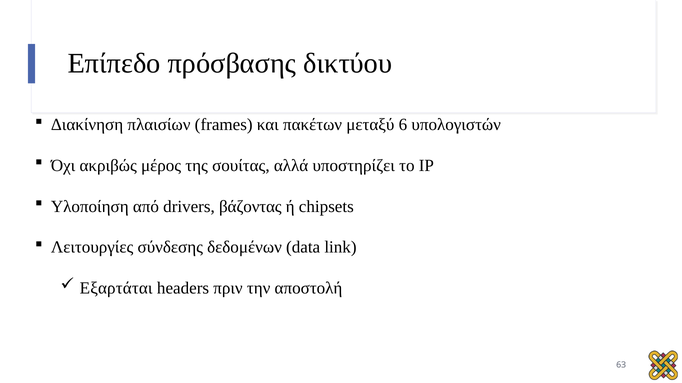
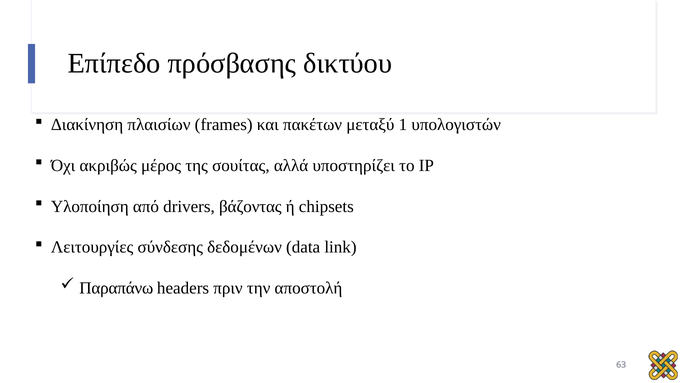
6: 6 -> 1 (403, 125)
Εξαρτάται: Εξαρτάται -> Παραπάνω (116, 289)
